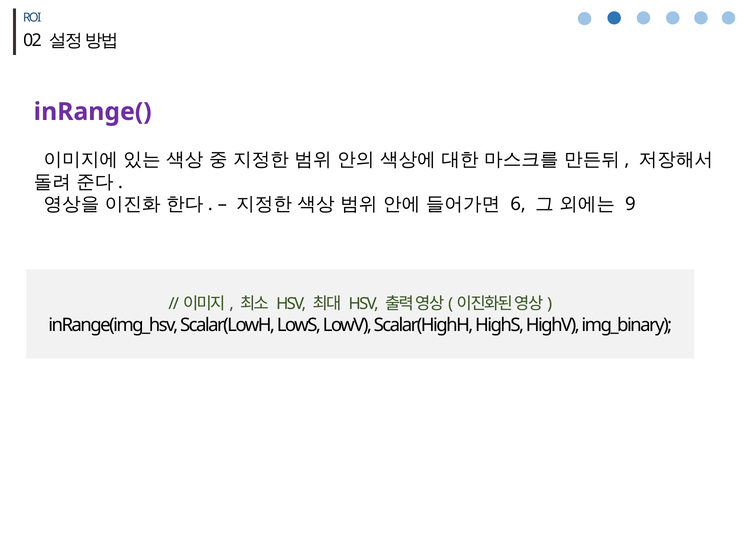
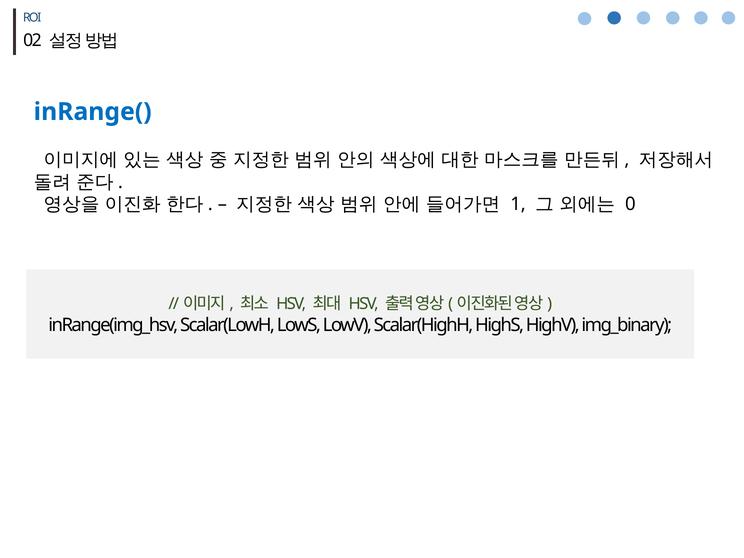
inRange( colour: purple -> blue (93, 112)
6: 6 -> 1 (518, 204)
9: 9 -> 0 (630, 204)
